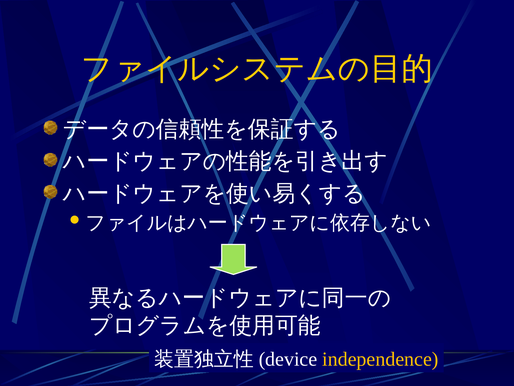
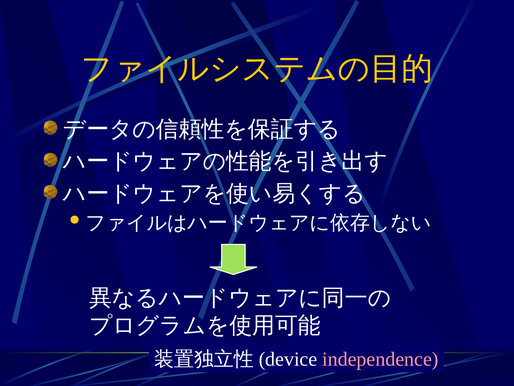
independence colour: yellow -> pink (380, 359)
